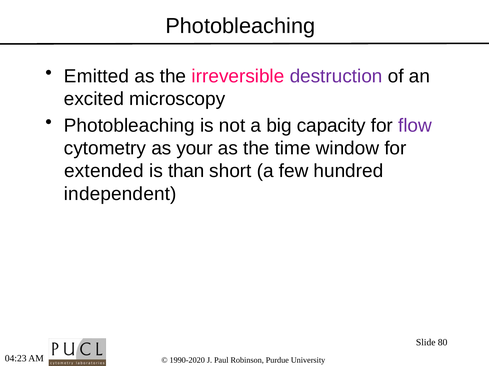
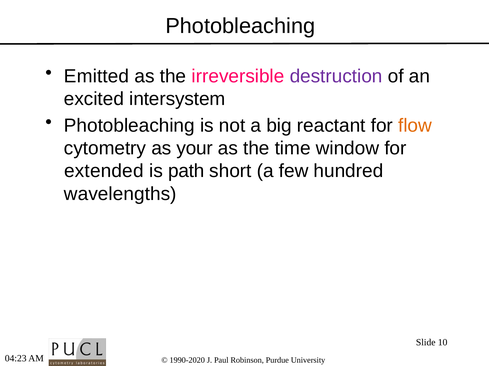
microscopy: microscopy -> intersystem (177, 99)
capacity: capacity -> reactant (331, 126)
flow colour: purple -> orange (415, 126)
than: than -> path (186, 171)
independent: independent -> wavelengths (120, 194)
80: 80 -> 10 (443, 343)
